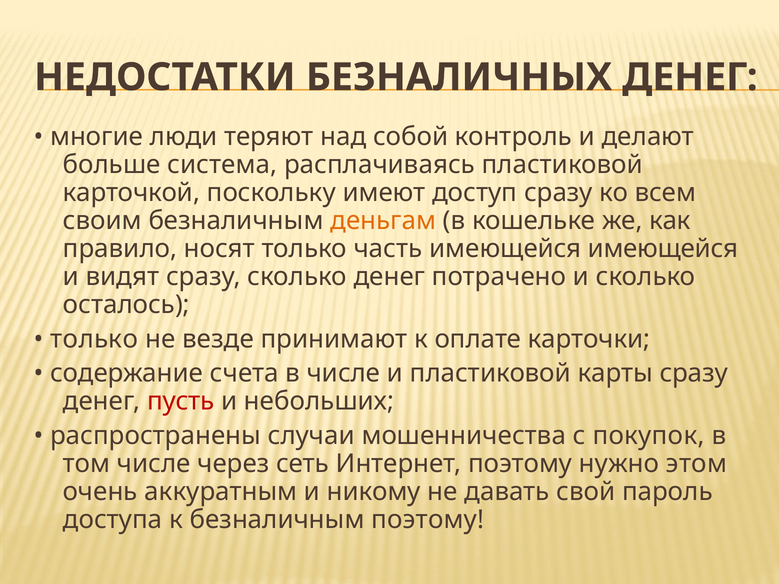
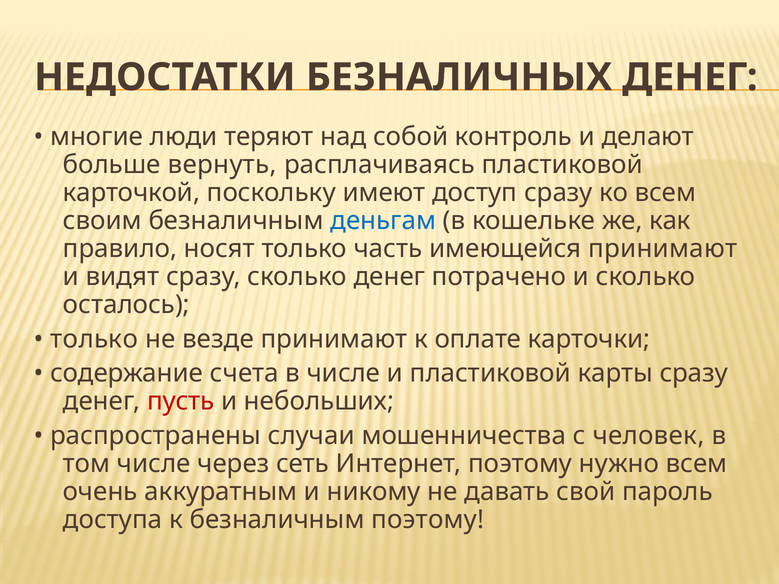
система: система -> вернуть (222, 165)
деньгам colour: orange -> blue (383, 221)
имеющейся имеющейся: имеющейся -> принимают (663, 249)
покупок: покупок -> человек (649, 436)
нужно этом: этом -> всем (697, 464)
